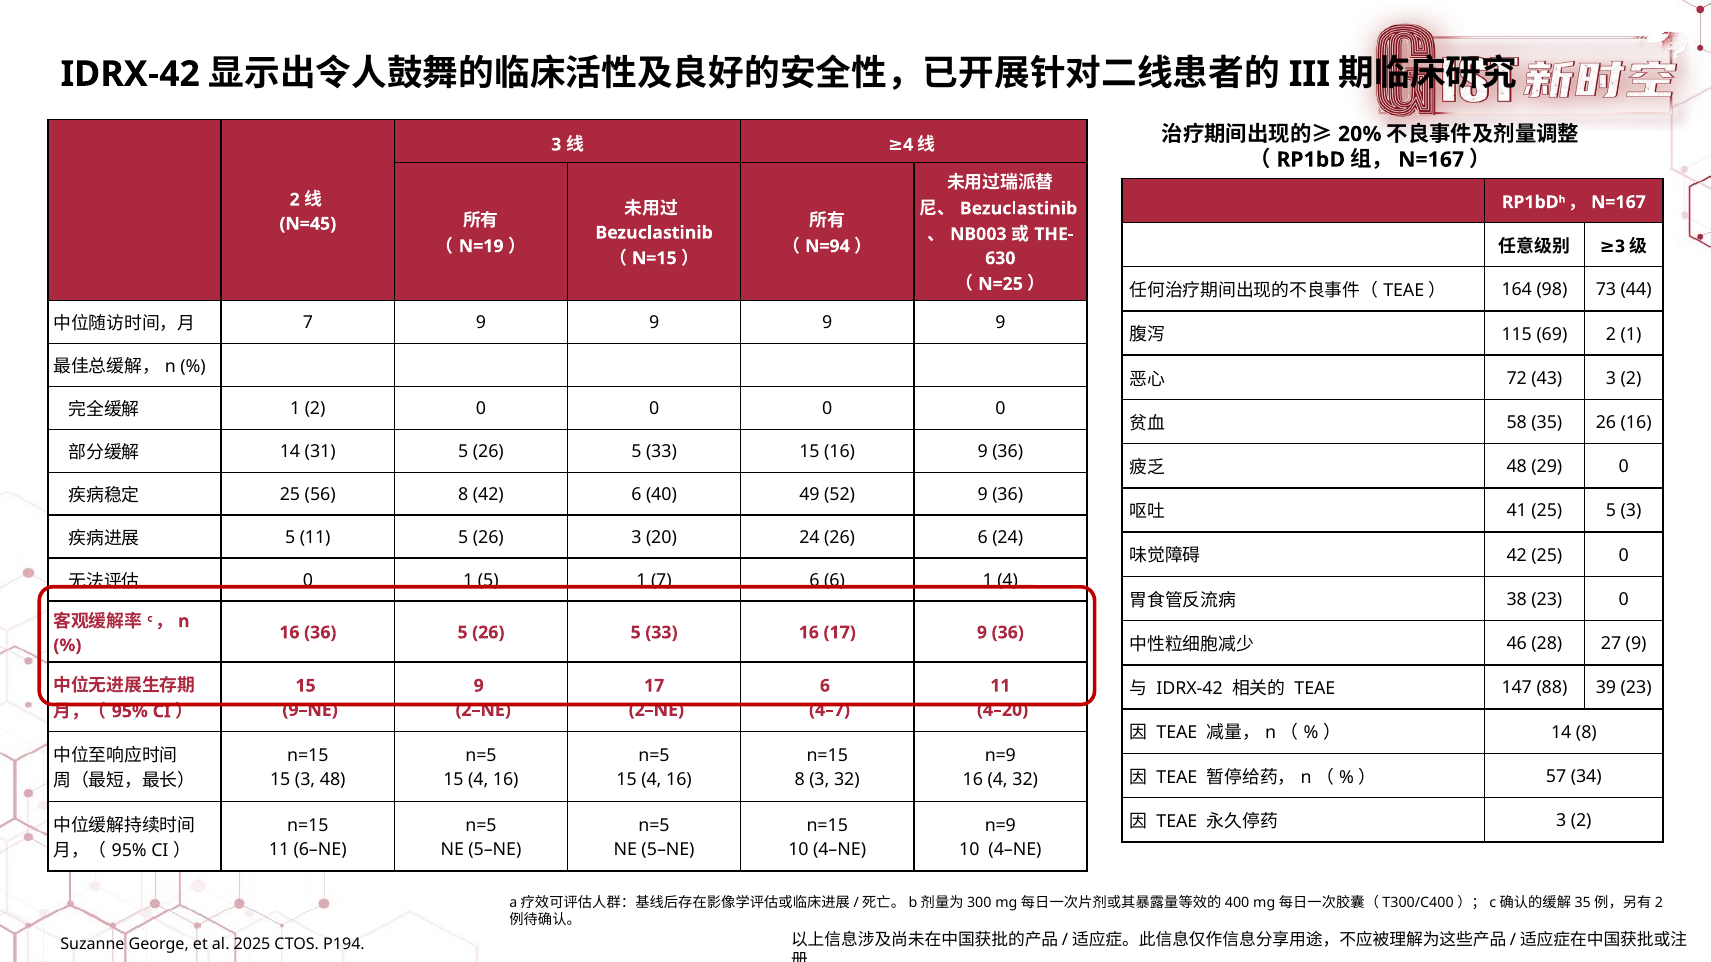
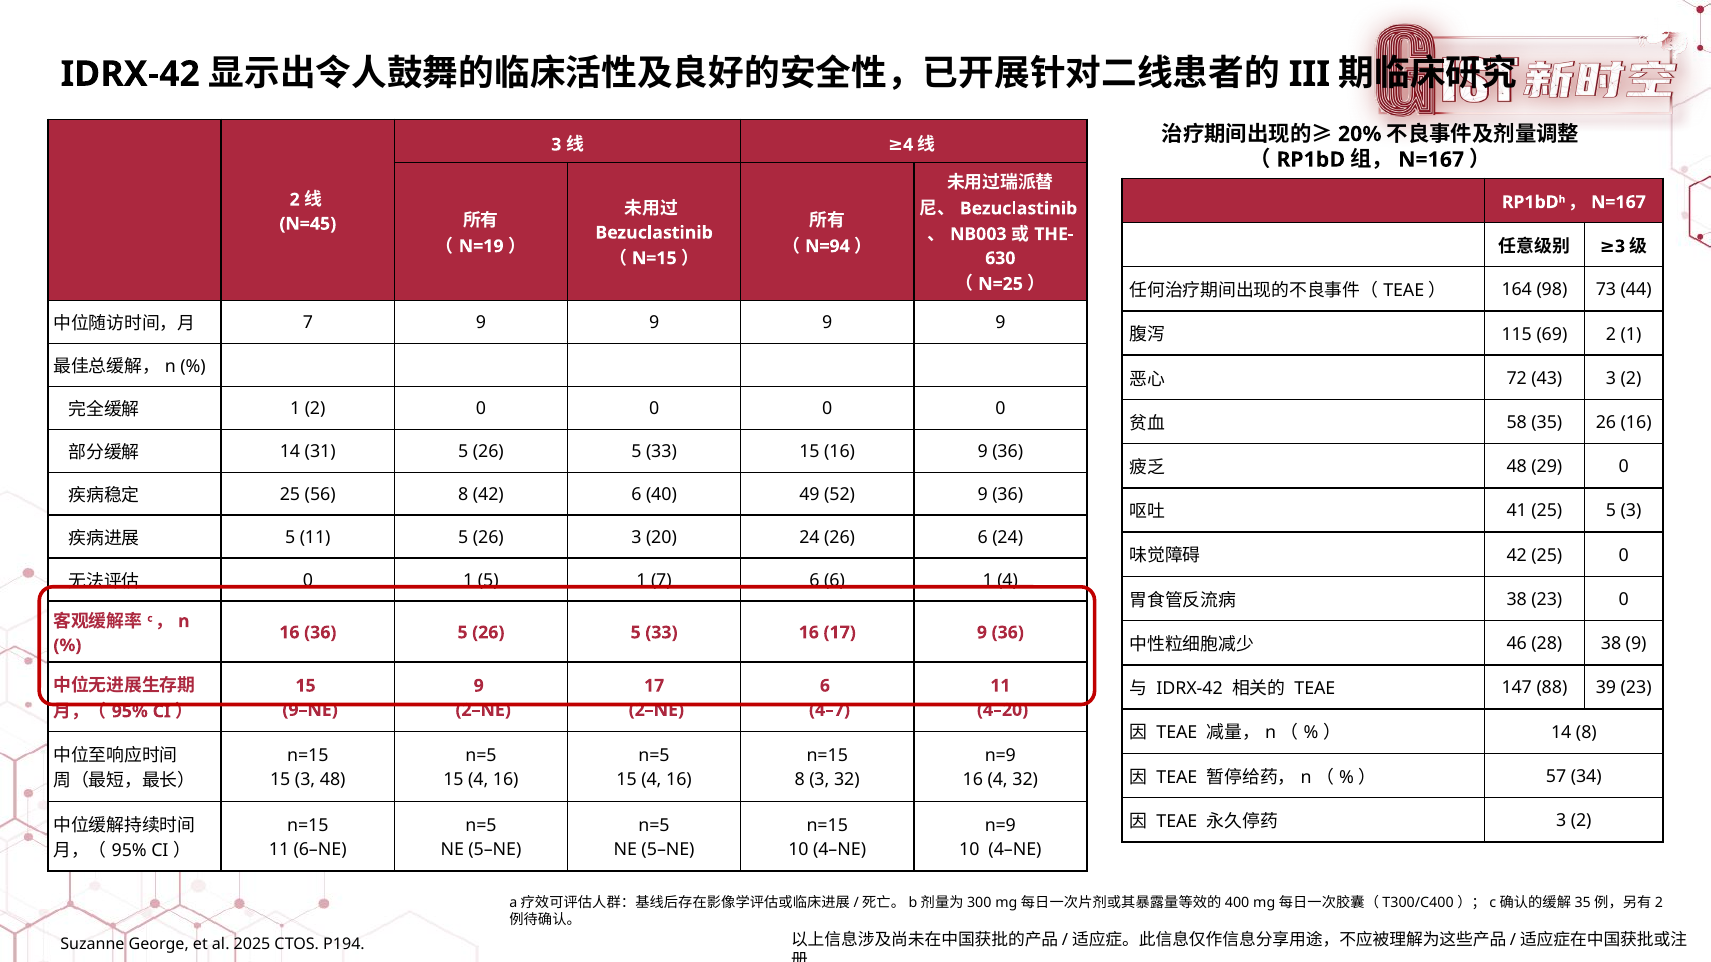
28 27: 27 -> 38 (1611, 644)
